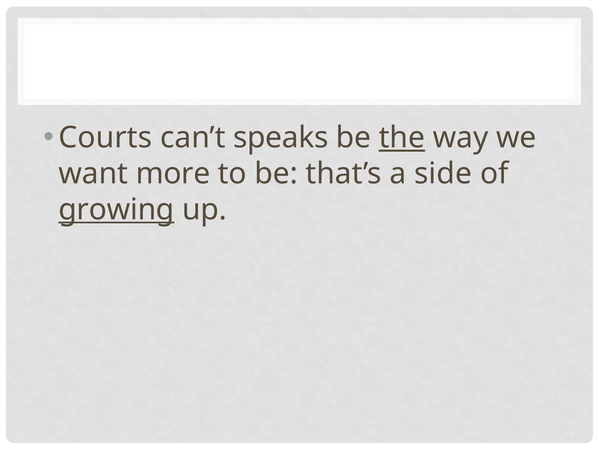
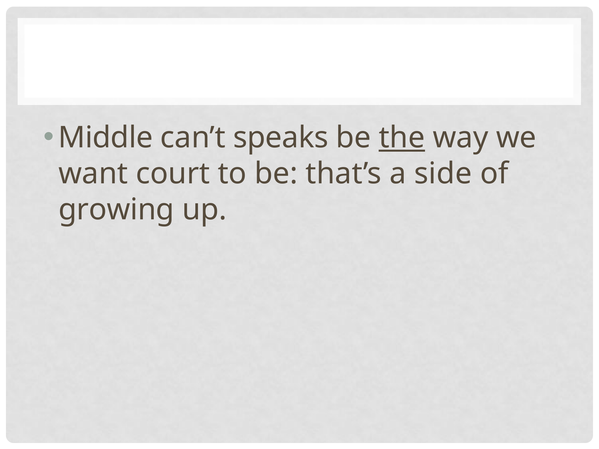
Courts: Courts -> Middle (106, 138)
more: more -> court (173, 174)
growing underline: present -> none (116, 210)
